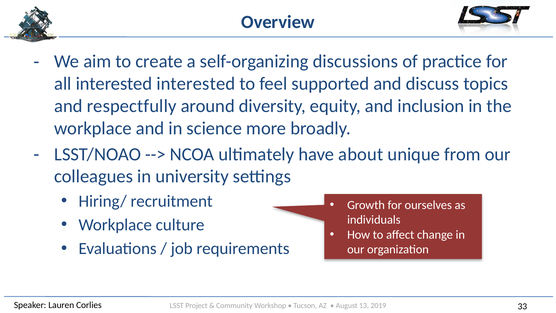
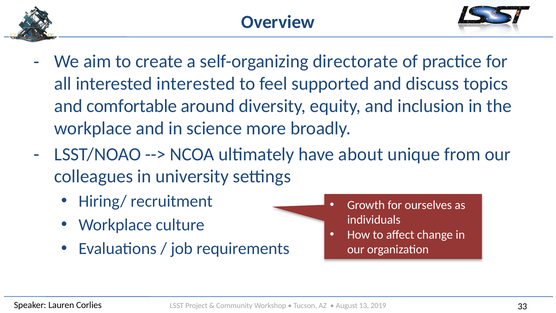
discussions: discussions -> directorate (355, 61)
respectfully: respectfully -> comfortable (132, 106)
